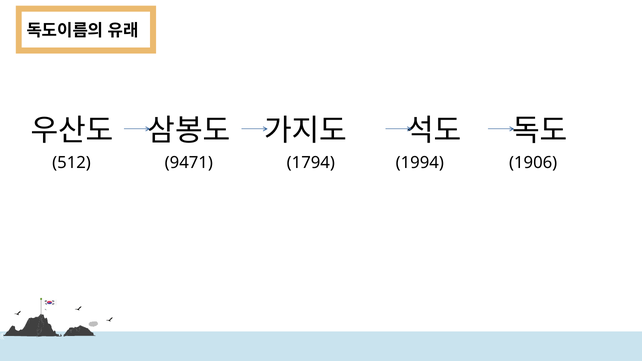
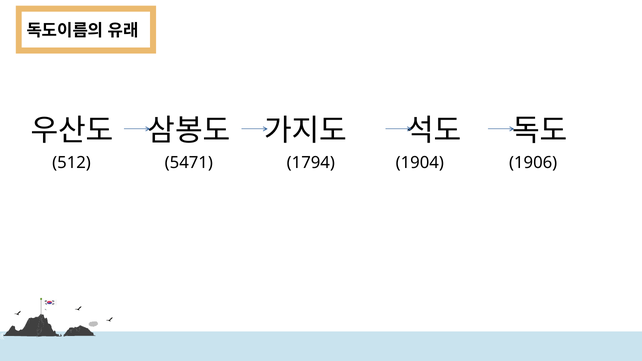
9471: 9471 -> 5471 (189, 163)
1994: 1994 -> 1904 (420, 163)
